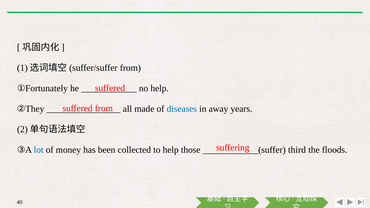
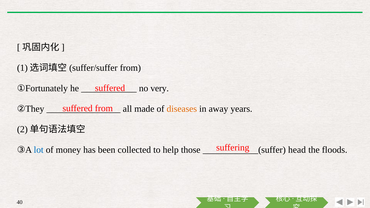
no help: help -> very (160, 88)
diseases colour: blue -> orange (182, 109)
third: third -> head (297, 150)
